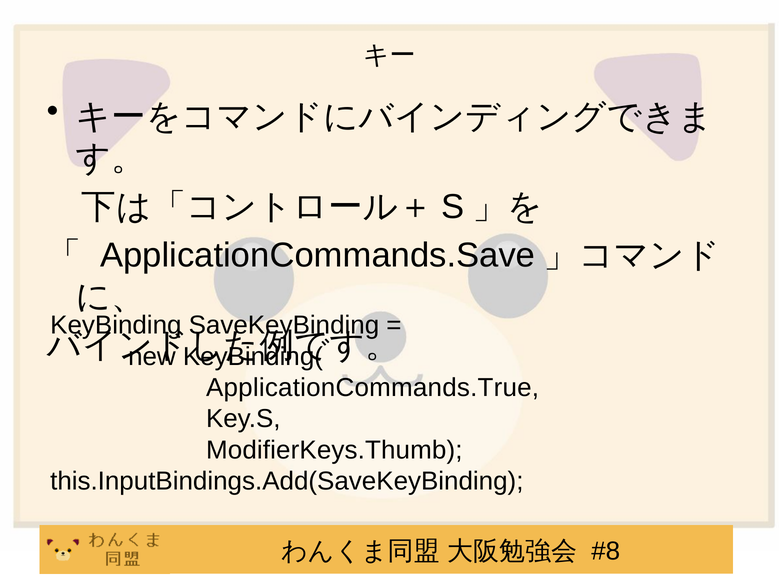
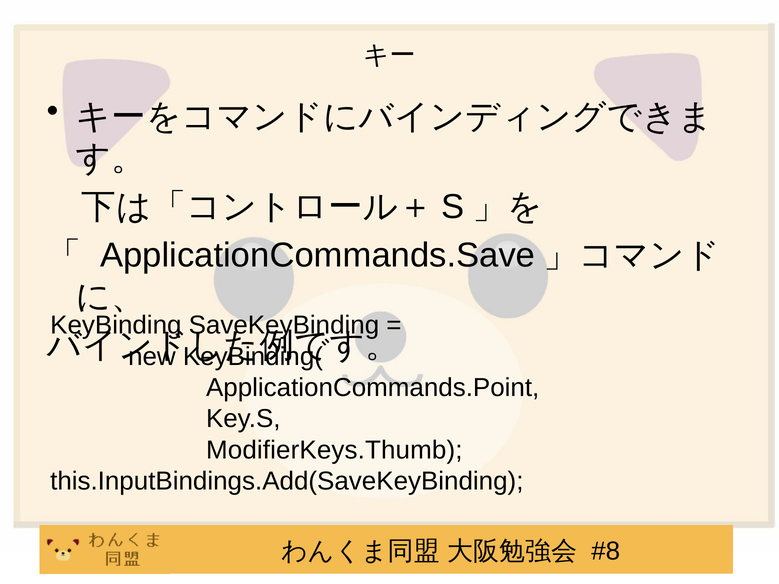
ApplicationCommands.True: ApplicationCommands.True -> ApplicationCommands.Point (373, 388)
